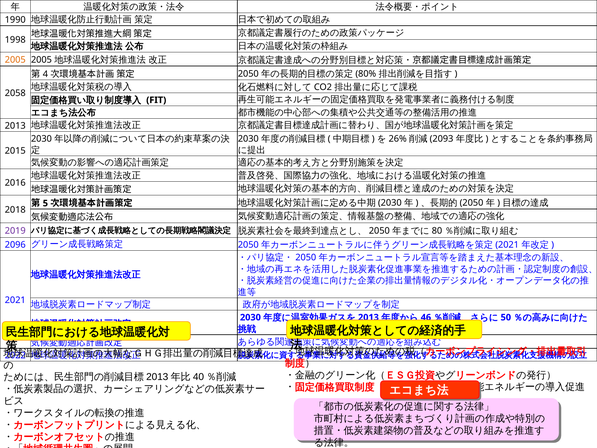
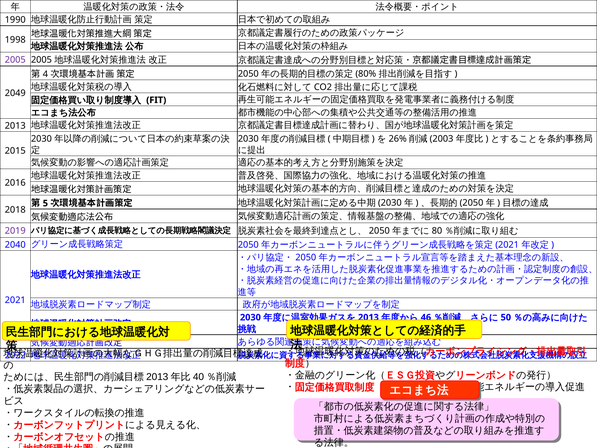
2005 colour: orange -> purple (15, 60)
2058: 2058 -> 2049 (15, 93)
2093: 2093 -> 2003 (442, 139)
2096: 2096 -> 2040 (15, 245)
